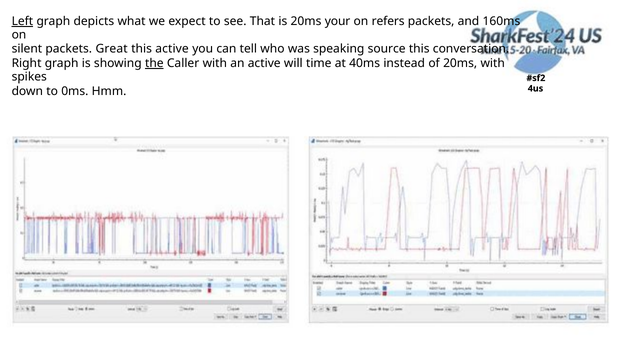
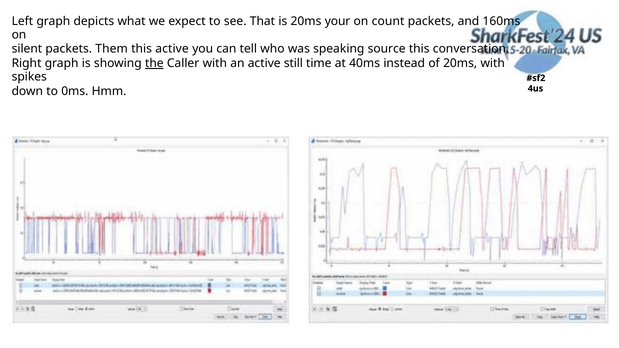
Left underline: present -> none (22, 21)
refers: refers -> count (388, 21)
Great: Great -> Them (112, 49)
will: will -> still (293, 63)
